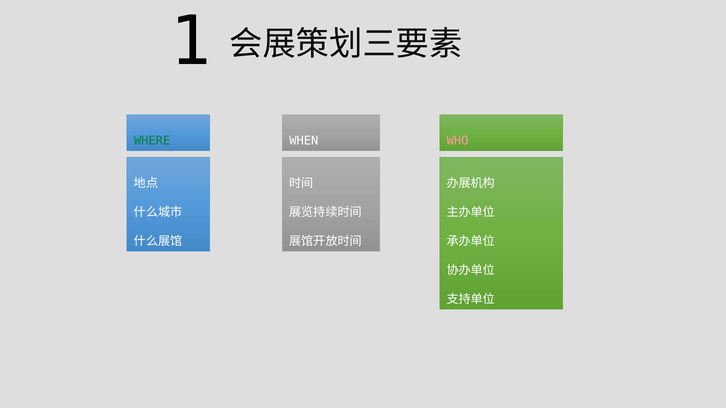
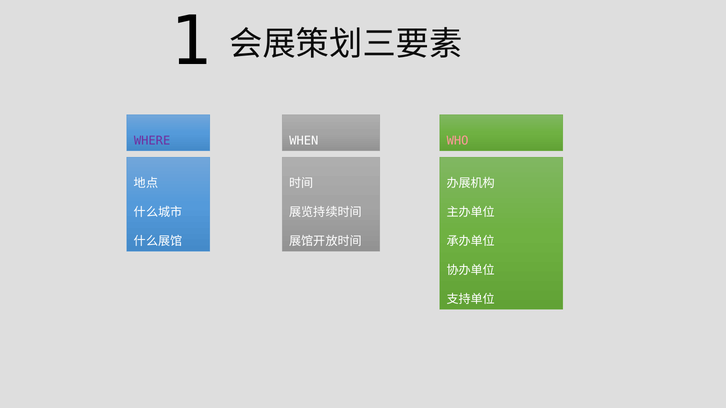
WHERE colour: green -> purple (152, 141)
